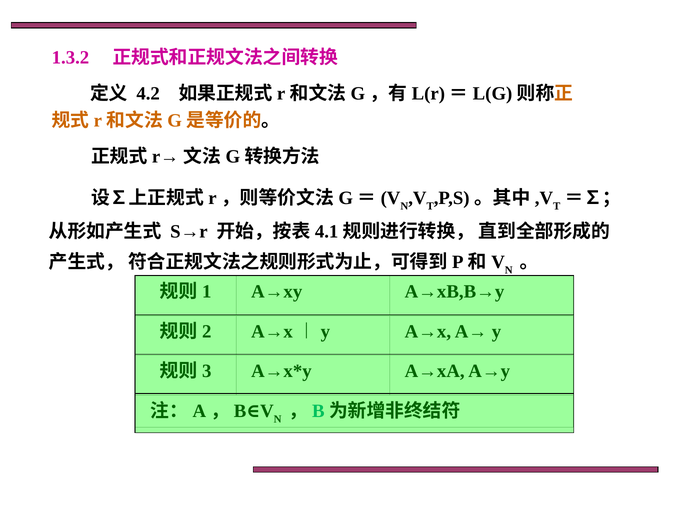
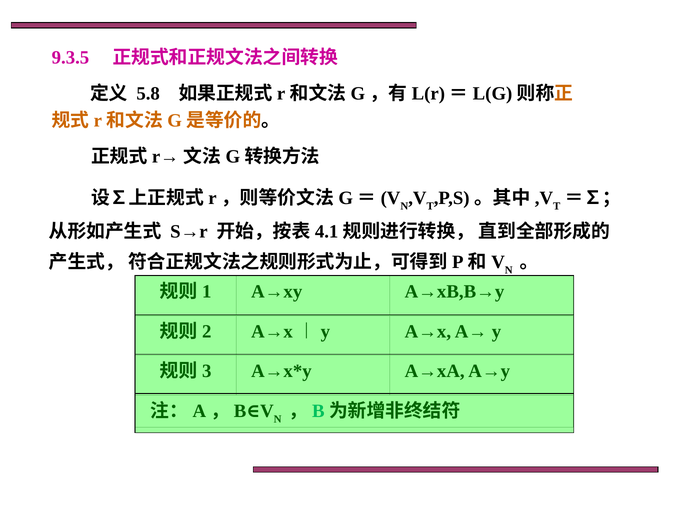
1.3.2: 1.3.2 -> 9.3.5 (70, 58)
4.2: 4.2 -> 5.8 (148, 93)
